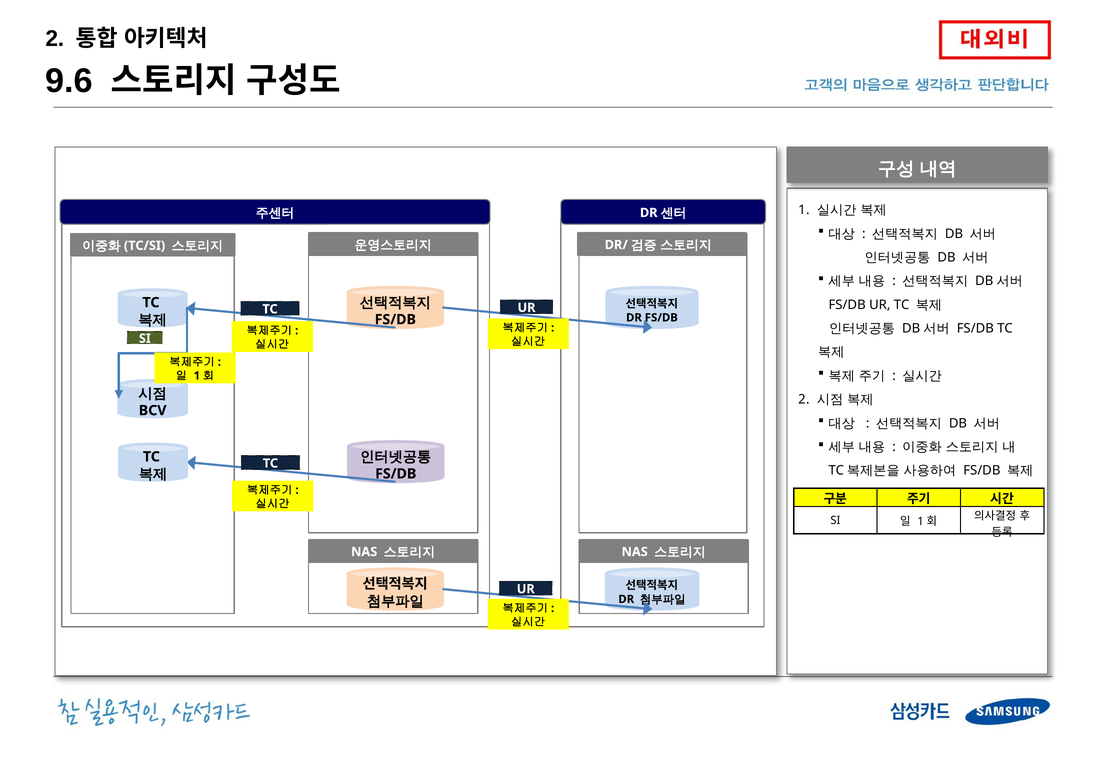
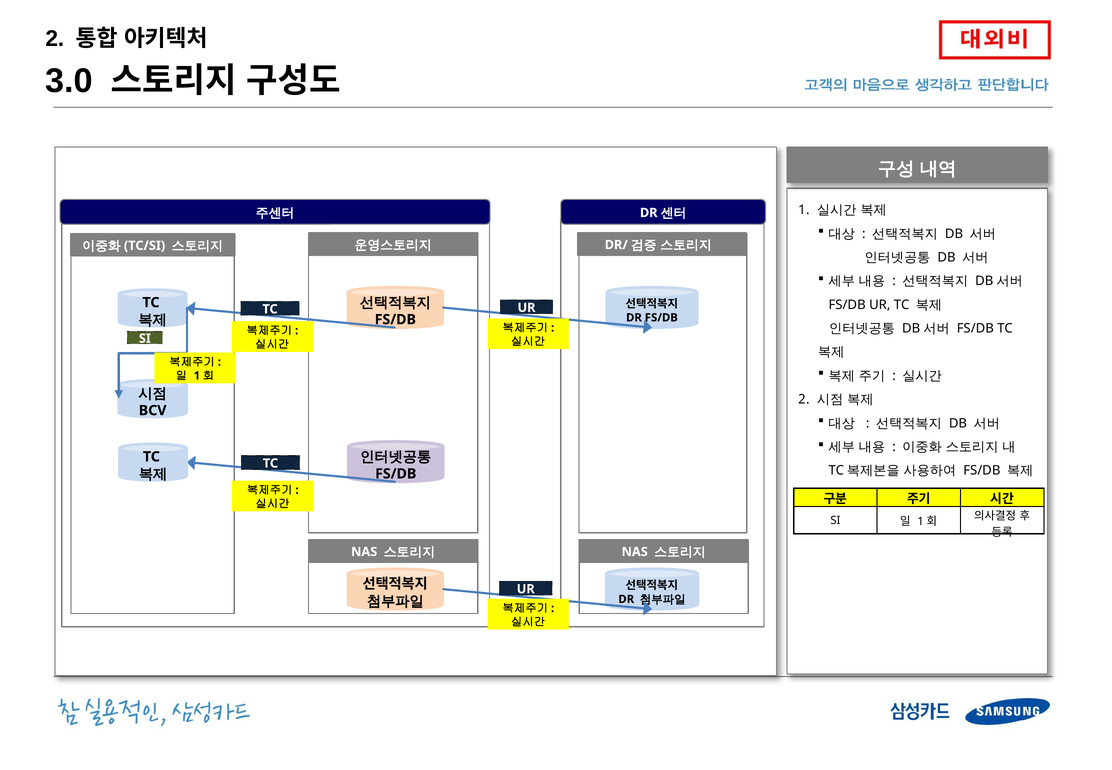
9.6: 9.6 -> 3.0 (69, 81)
